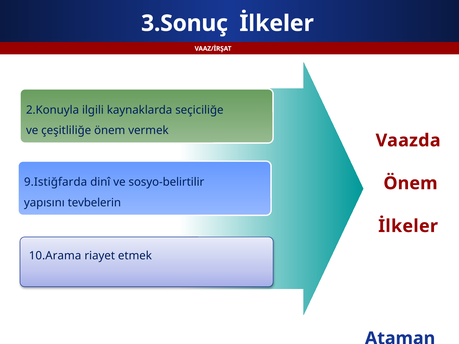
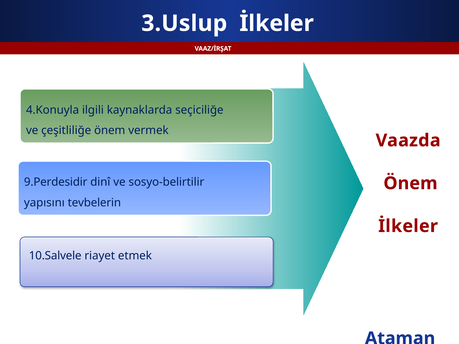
3.Sonuç: 3.Sonuç -> 3.Uslup (184, 23)
2.Konuyla: 2.Konuyla -> 4.Konuyla (53, 110)
9.Istiğfarda: 9.Istiğfarda -> 9.Perdesidir (56, 182)
10.Arama: 10.Arama -> 10.Salvele (55, 256)
